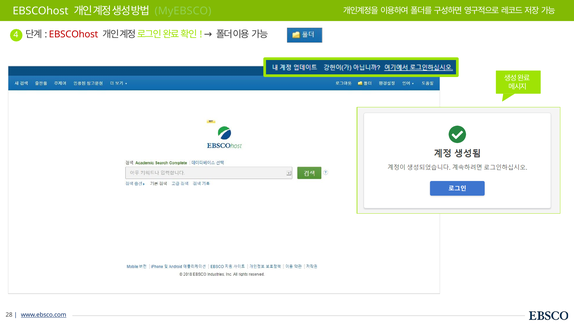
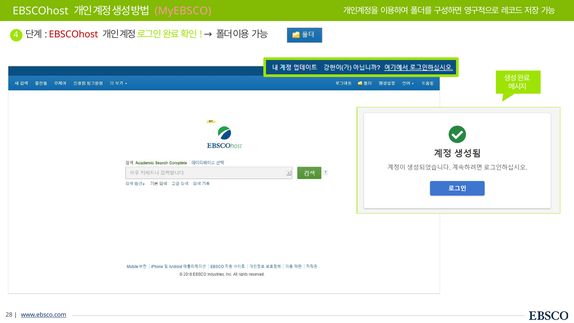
MyEBSCO colour: light green -> pink (183, 11)
